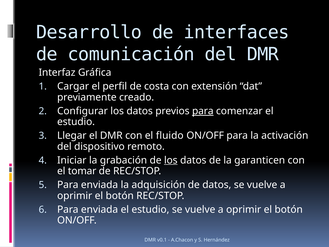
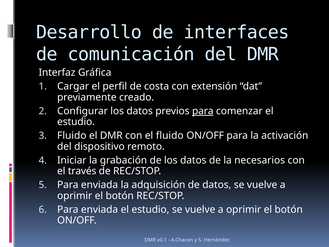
Llegar: Llegar -> Fluido (72, 135)
los underline: present -> none (171, 160)
garanticen: garanticen -> necesarios (260, 160)
tomar: tomar -> través (82, 171)
